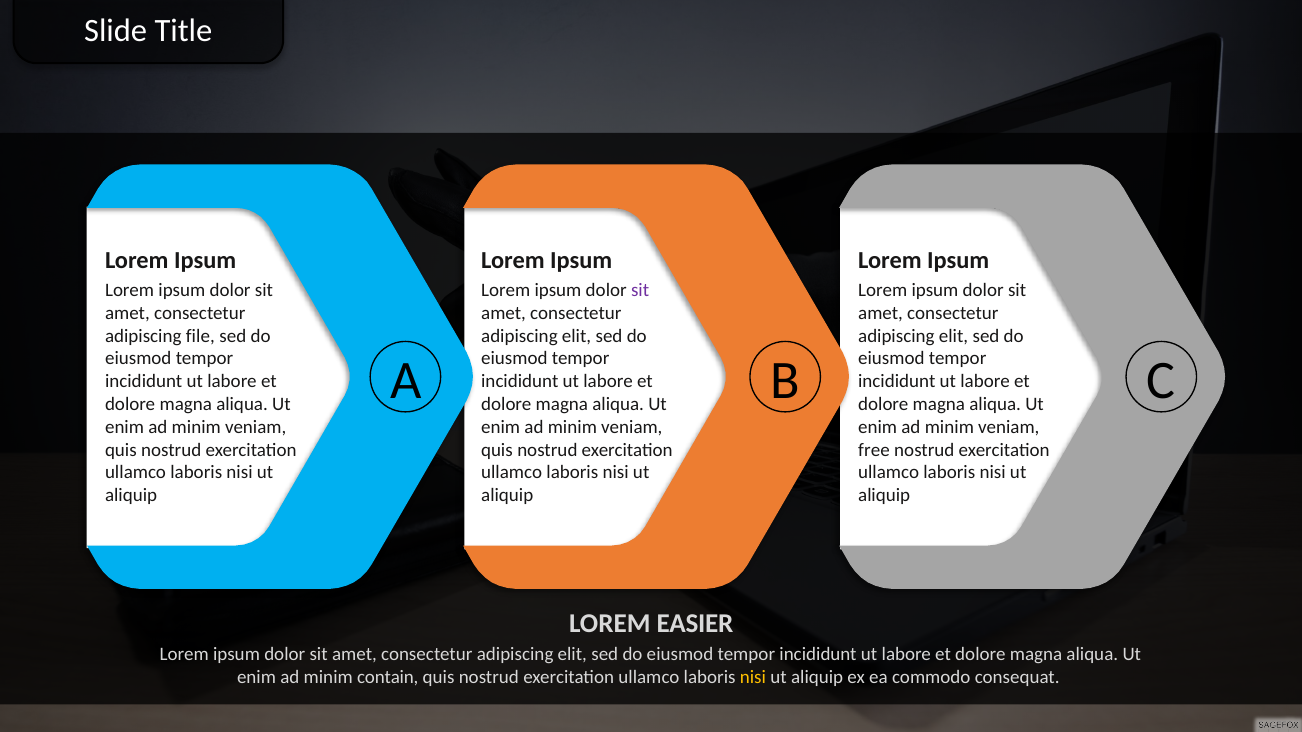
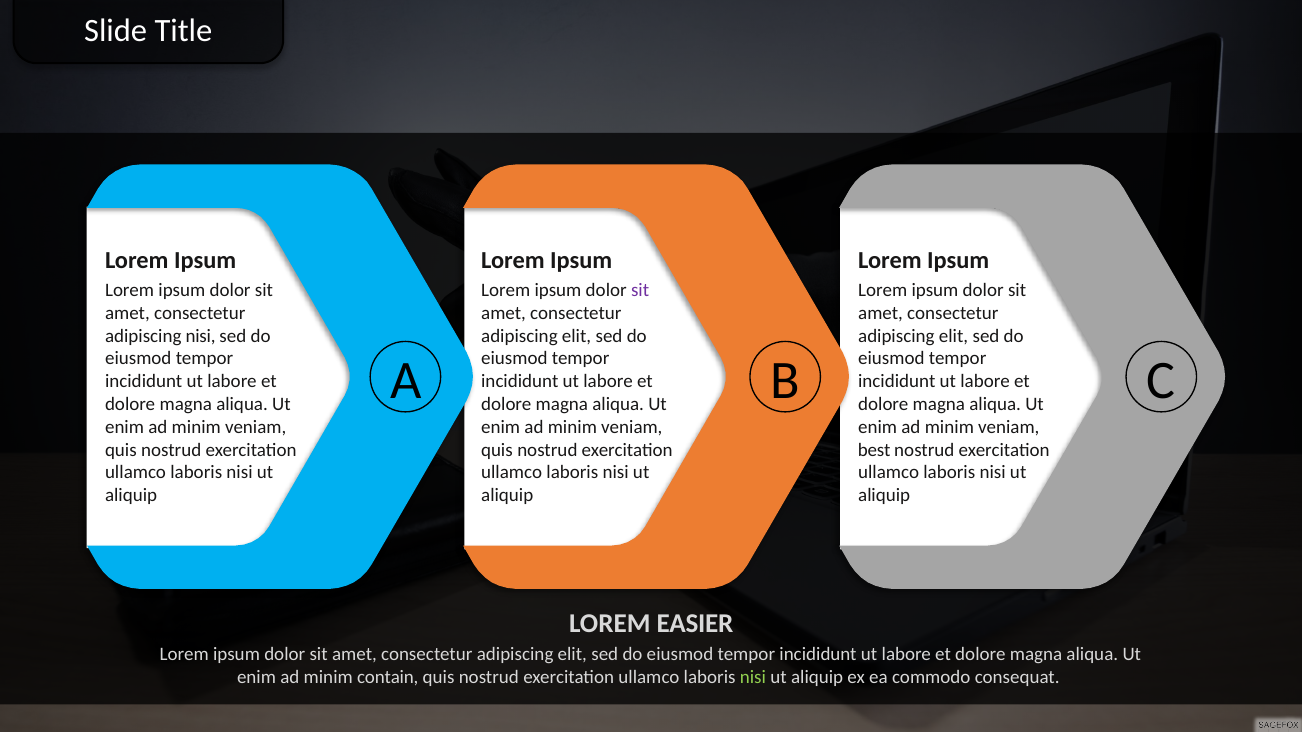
adipiscing file: file -> nisi (201, 336)
free: free -> best (874, 450)
nisi colour: yellow -> light green (753, 678)
